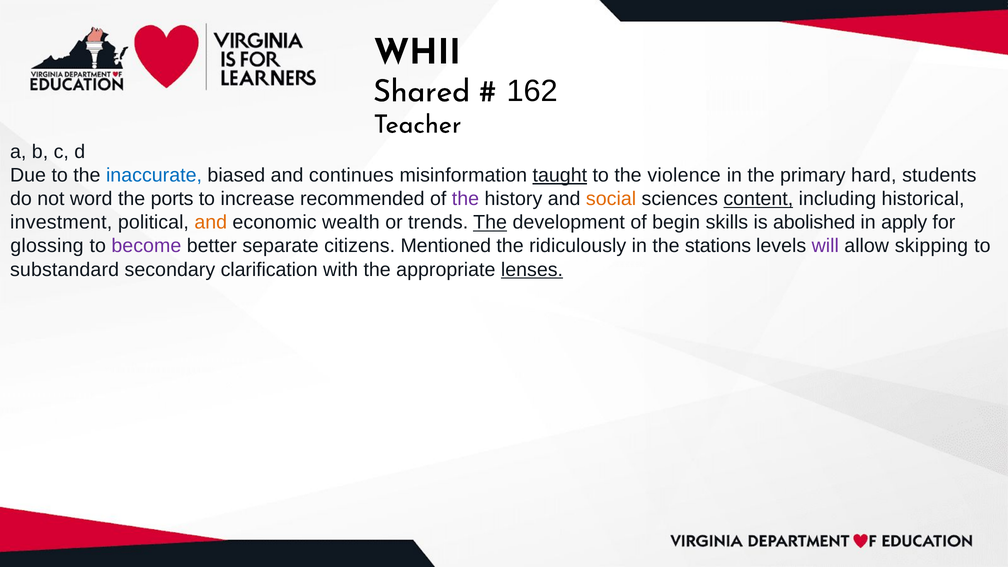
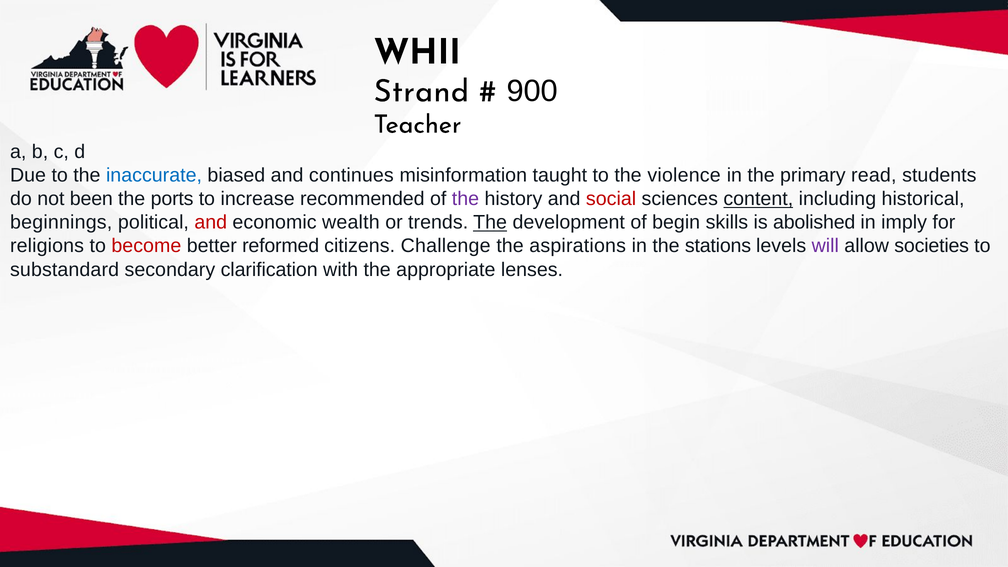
Shared: Shared -> Strand (421, 91)
162: 162 -> 900 (532, 91)
taught underline: present -> none (560, 175)
hard: hard -> read (874, 175)
word: word -> been (91, 199)
social colour: orange -> red (611, 199)
investment: investment -> beginnings (61, 222)
and colour: orange -> red (211, 222)
apply: apply -> imply (904, 222)
glossing: glossing -> religions (47, 246)
become colour: purple -> red (146, 246)
separate: separate -> reformed (281, 246)
Mentioned: Mentioned -> Challenge (446, 246)
ridiculously: ridiculously -> aspirations (578, 246)
skipping: skipping -> societies (932, 246)
lenses underline: present -> none (532, 270)
